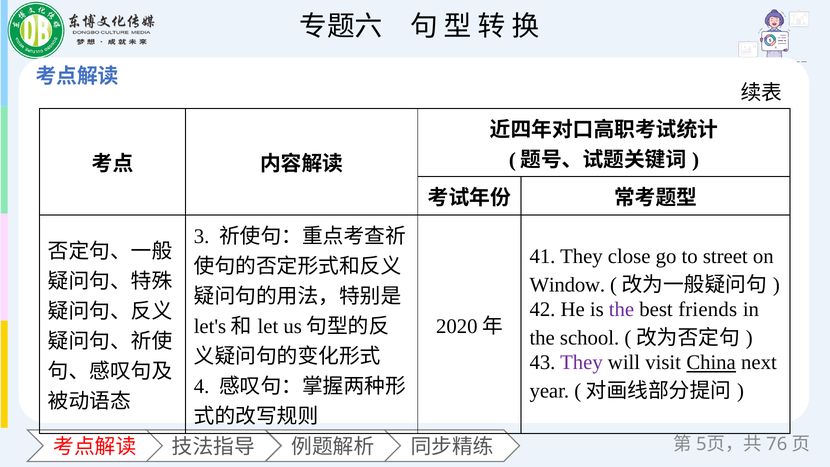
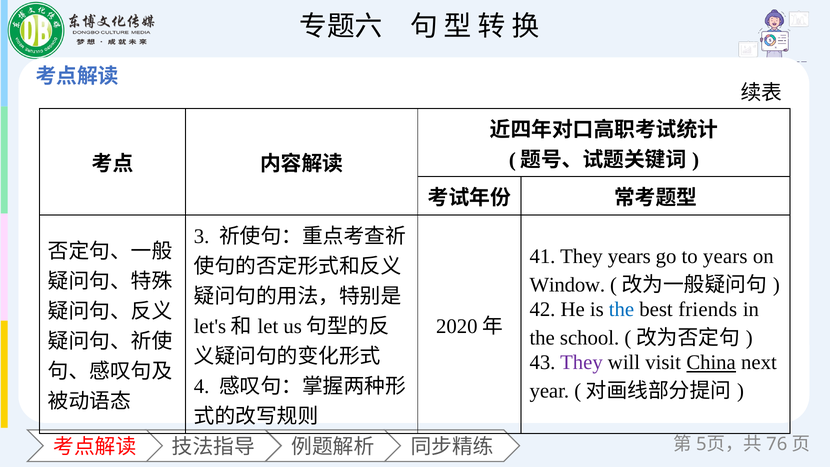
They close: close -> years (629, 256)
to street: street -> years (725, 256)
the colour: purple -> blue (621, 309)
